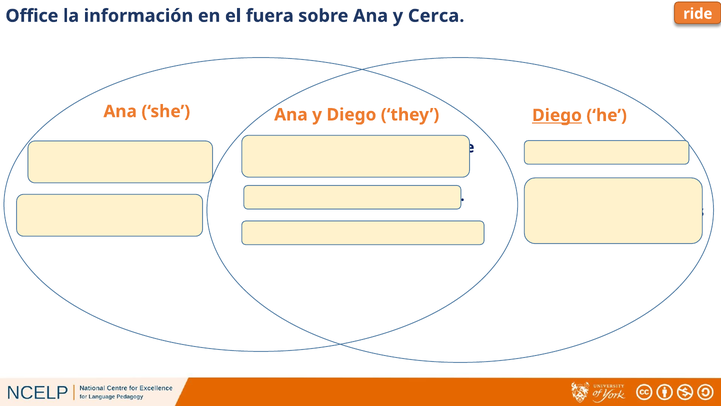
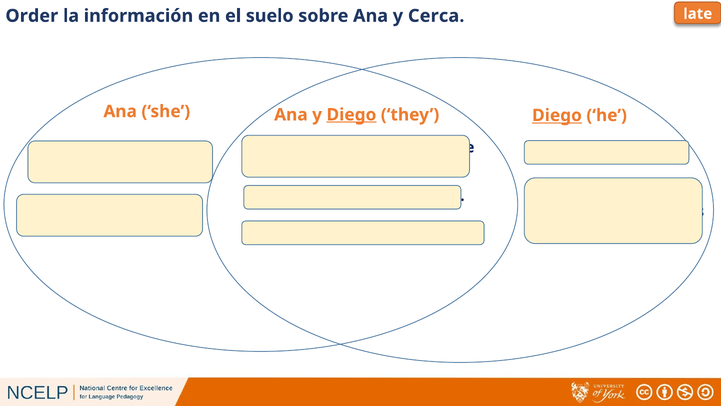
ride: ride -> late (698, 14)
Office: Office -> Order (32, 16)
fuera: fuera -> suelo (270, 16)
Diego underline: none -> present (351, 115)
